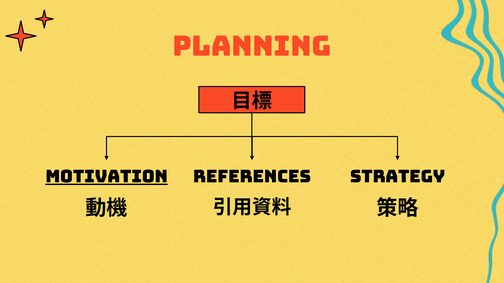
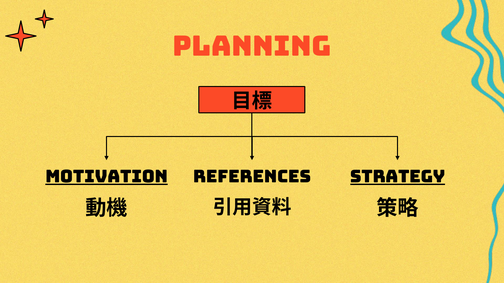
Strategy underline: none -> present (398, 177)
